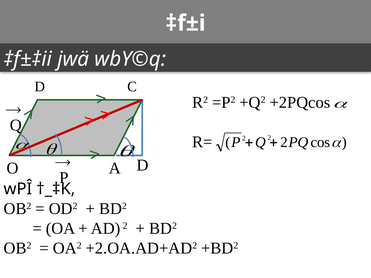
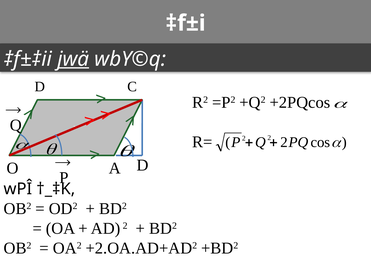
jwä underline: none -> present (73, 59)
